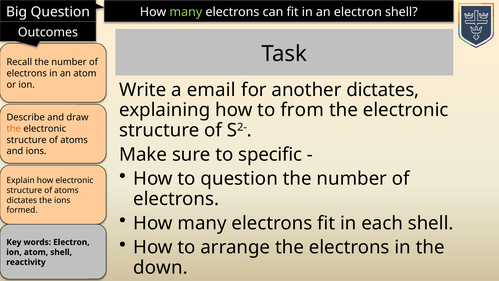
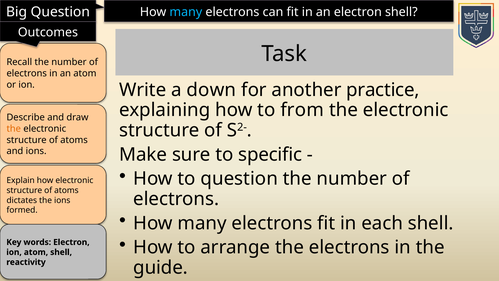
many colour: light green -> light blue (186, 12)
email: email -> down (211, 90)
another dictates: dictates -> practice (383, 90)
down: down -> guide (161, 267)
